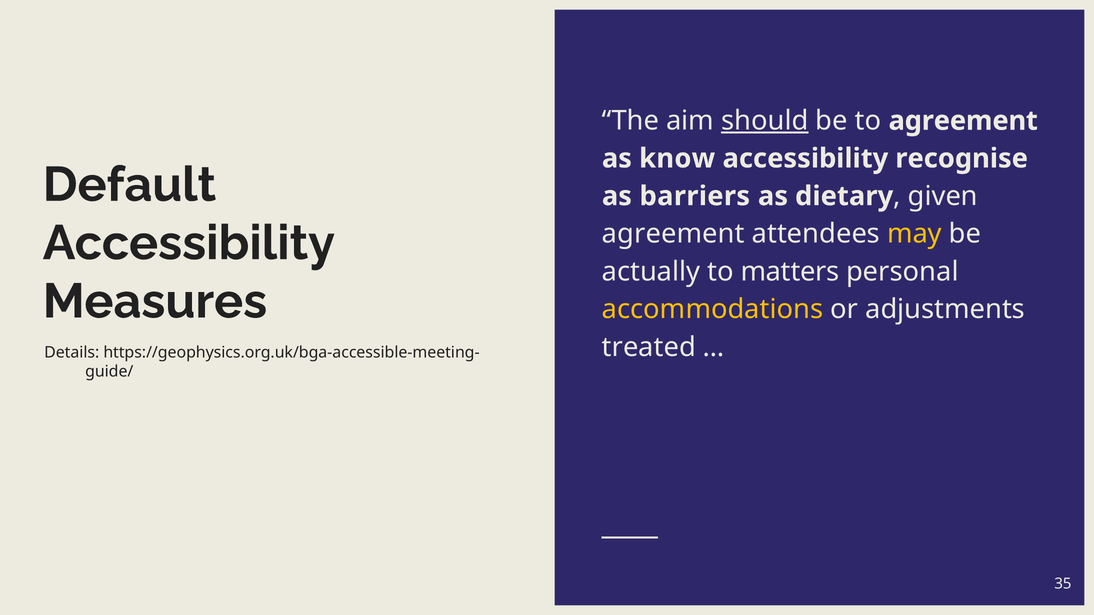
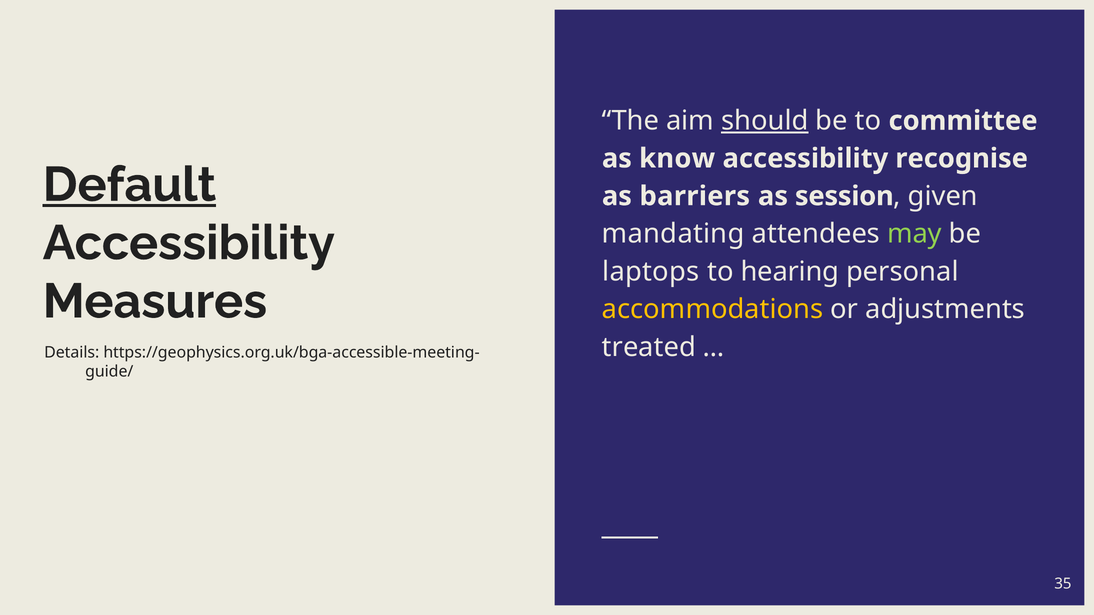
to agreement: agreement -> committee (963, 121)
Default underline: none -> present (129, 185)
dietary: dietary -> session (844, 196)
agreement: agreement -> mandating (673, 234)
may colour: yellow -> light green (914, 234)
actually: actually -> laptops (651, 272)
matters: matters -> hearing (790, 272)
